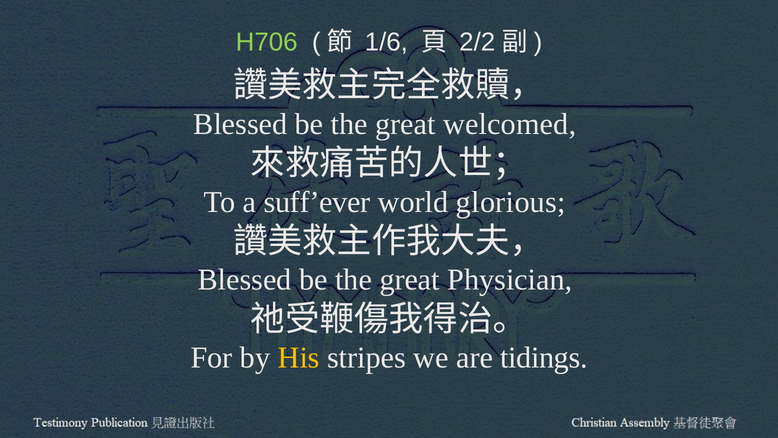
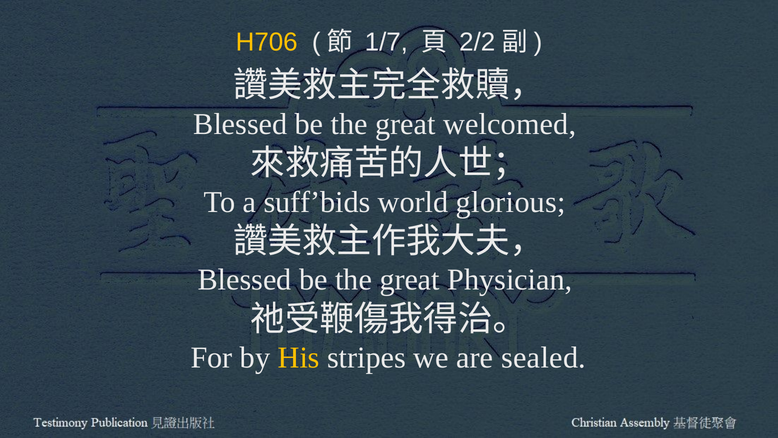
H706 colour: light green -> yellow (267, 42)
1/6: 1/6 -> 1/7 (386, 42)
suff’ever: suff’ever -> suff’bids (317, 202)
tidings: tidings -> sealed (544, 358)
